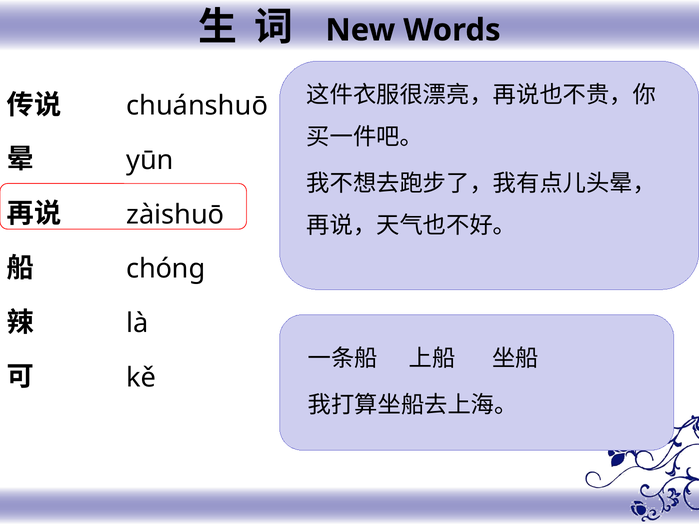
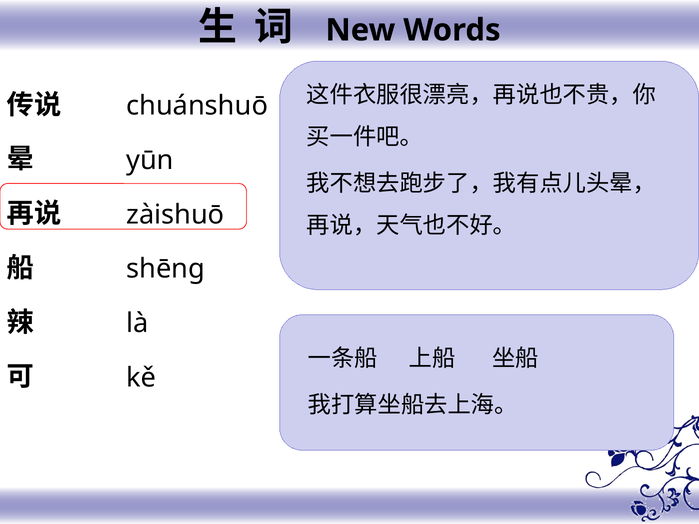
chóng: chóng -> shēng (166, 269)
